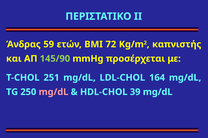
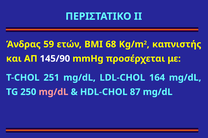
72: 72 -> 68 (111, 45)
145/90 colour: light green -> white (55, 59)
39: 39 -> 87 (135, 92)
